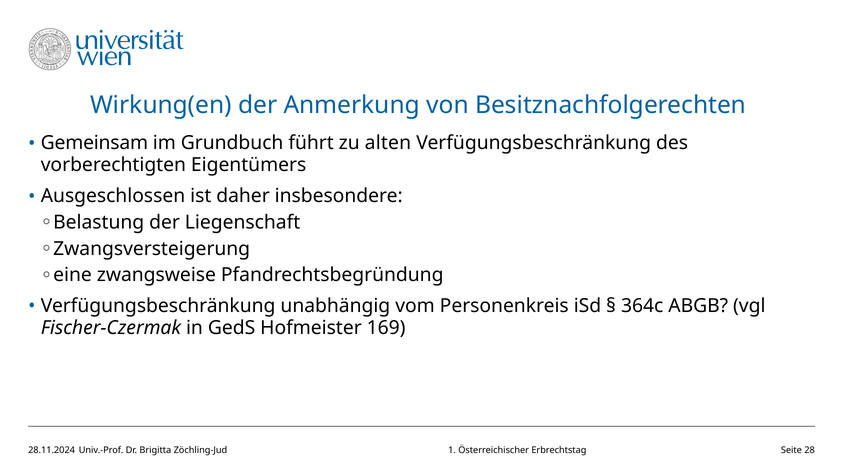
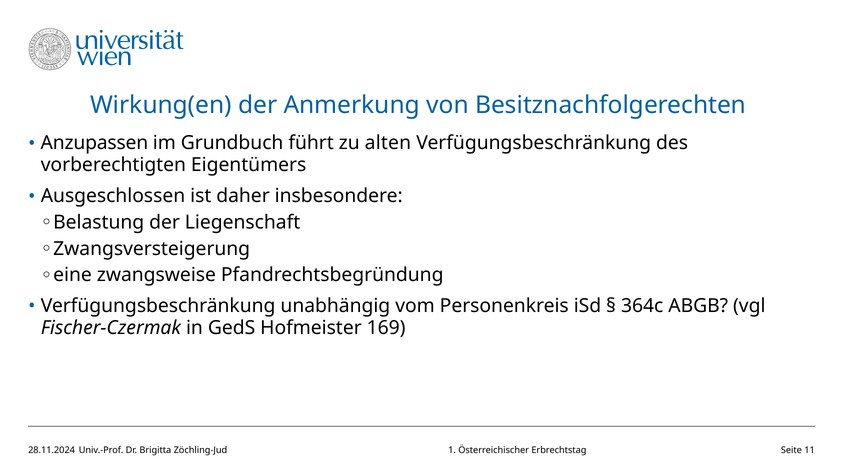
Gemeinsam: Gemeinsam -> Anzupassen (94, 143)
28: 28 -> 11 (810, 450)
